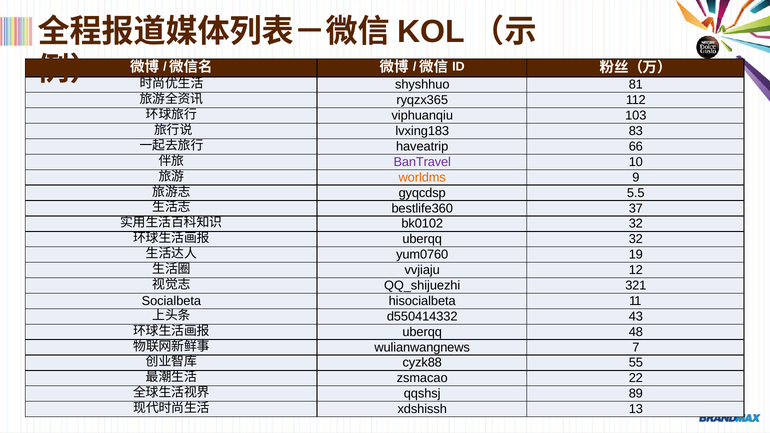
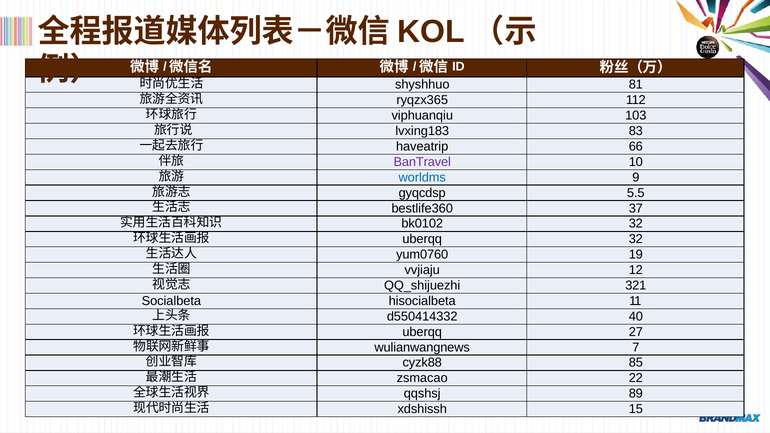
worldms colour: orange -> blue (422, 177)
43: 43 -> 40 (636, 317)
48: 48 -> 27 (636, 332)
55: 55 -> 85 (636, 363)
13: 13 -> 15 (636, 409)
